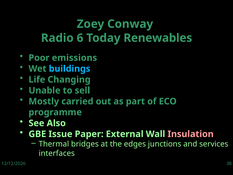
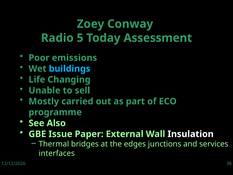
6: 6 -> 5 (80, 38)
Renewables: Renewables -> Assessment (158, 38)
Insulation colour: pink -> white (191, 134)
